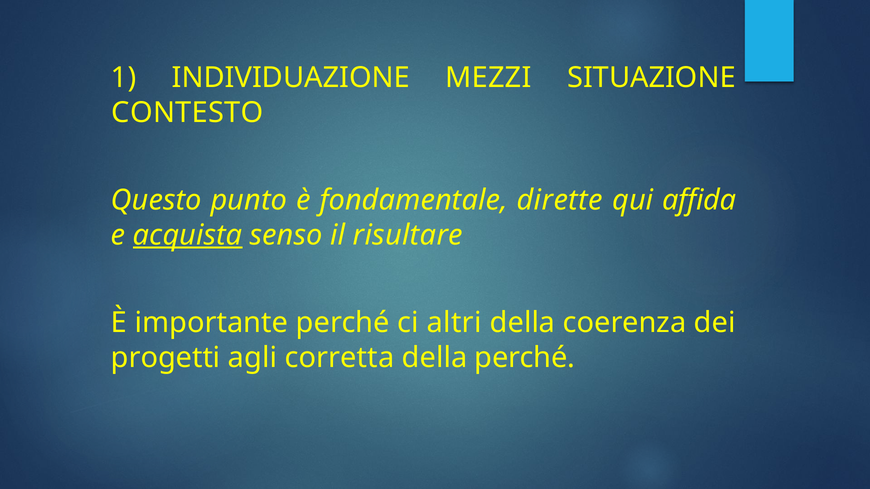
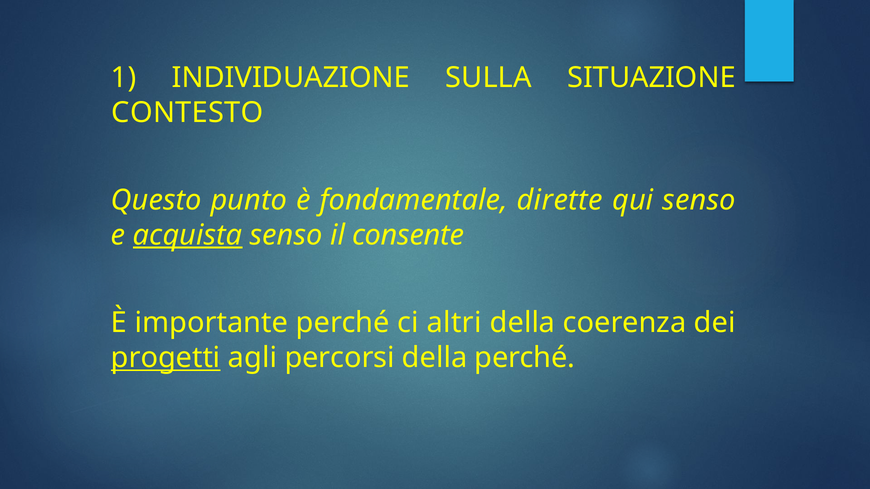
MEZZI: MEZZI -> SULLA (489, 78)
qui affida: affida -> senso (699, 200)
risultare: risultare -> consente (408, 235)
progetti underline: none -> present (166, 358)
corretta: corretta -> percorsi (340, 358)
